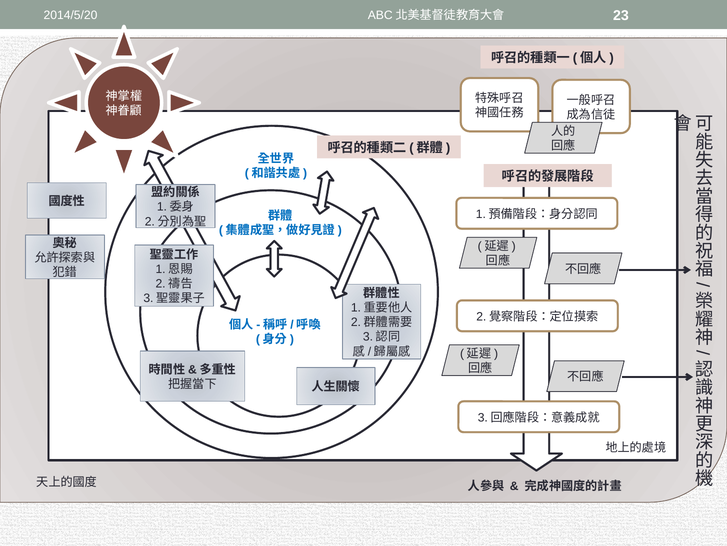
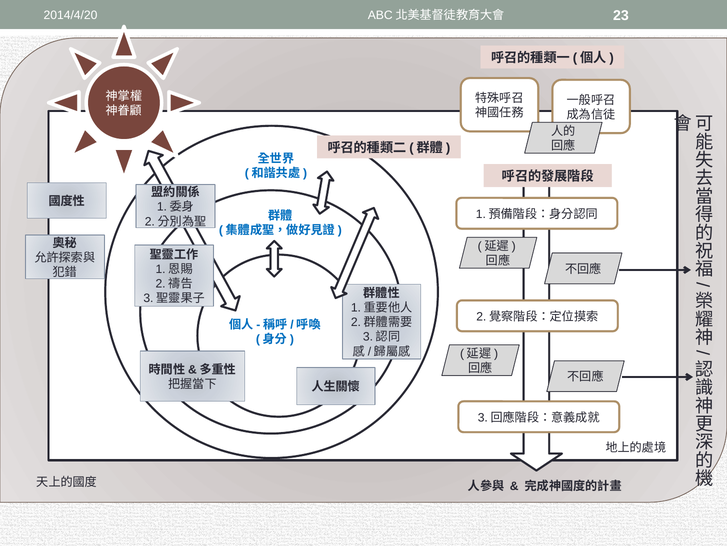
2014/5/20: 2014/5/20 -> 2014/4/20 (71, 15)
